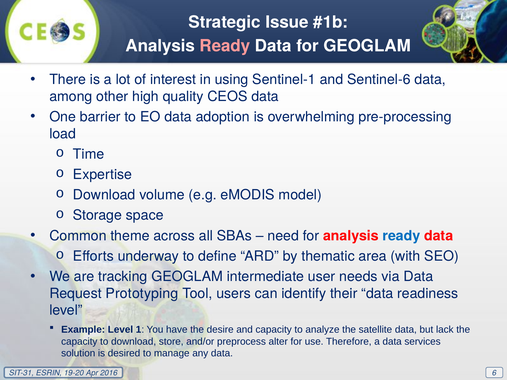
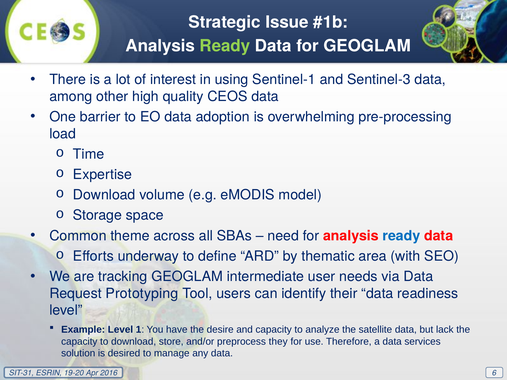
Ready colour: pink -> light green (225, 46)
Sentinel-6: Sentinel-6 -> Sentinel-3 (379, 80)
alter: alter -> they (278, 342)
